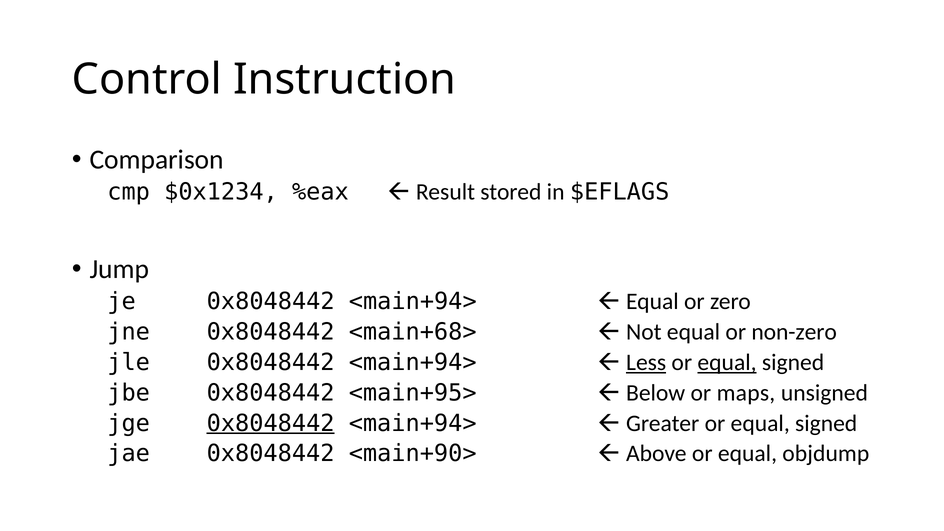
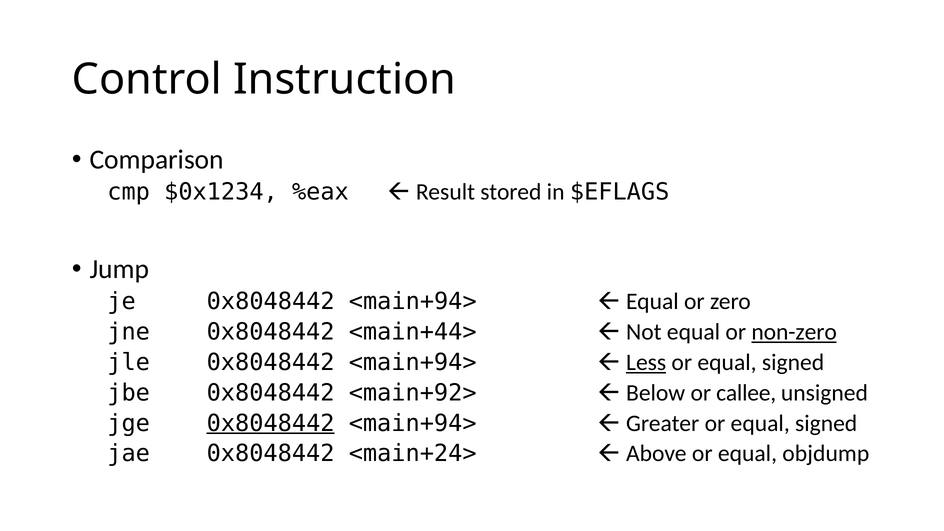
<main+68>: <main+68> -> <main+44> (413, 332)
non-zero underline: none -> present (794, 332)
equal underline: present -> none (727, 362)
<main+95>: <main+95> -> <main+92> (413, 393)
maps: maps -> callee (746, 393)
<main+90>: <main+90> -> <main+24> (413, 454)
